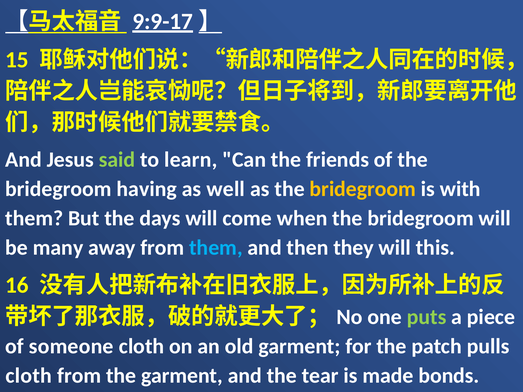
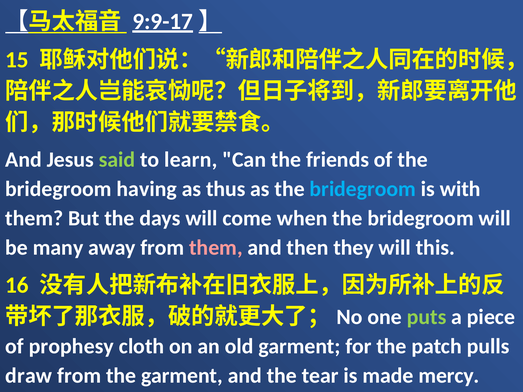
well: well -> thus (226, 189)
bridegroom colour: yellow -> light blue (363, 189)
them colour: light blue -> pink (216, 248)
someone: someone -> prophesy (71, 347)
cloth: cloth -> draw (29, 376)
bonds: bonds -> mercy (449, 376)
